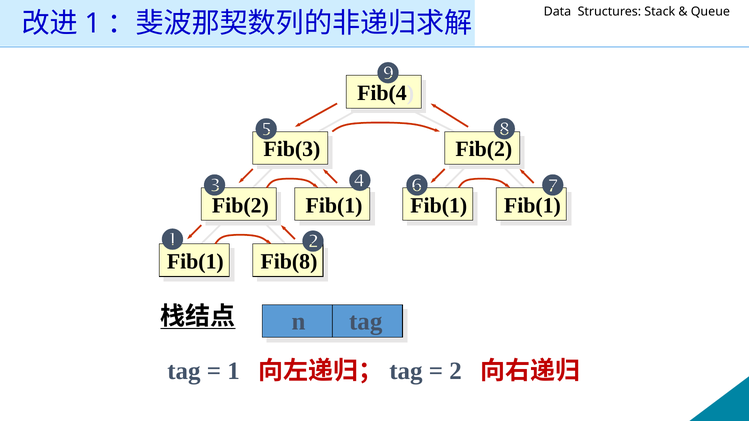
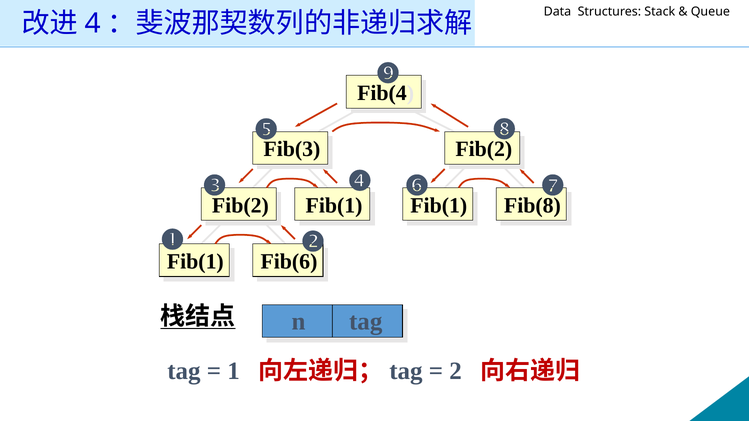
1: 1 -> 4 (93, 24)
Fib(1 Fib(1: Fib(1 -> Fib(8 (532, 206)
Fib(8: Fib(8 -> Fib(6 (289, 262)
